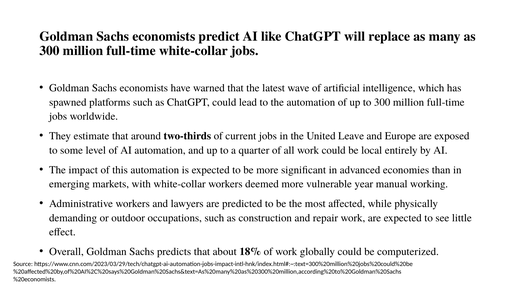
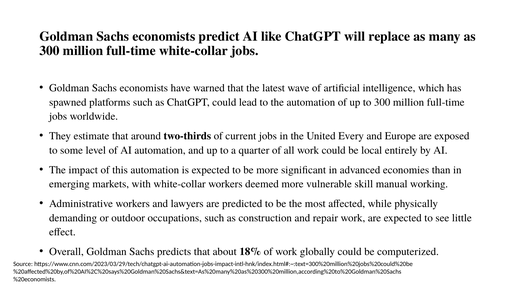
Leave: Leave -> Every (351, 136)
year: year -> skill (364, 184)
